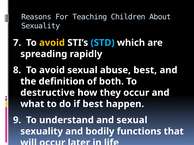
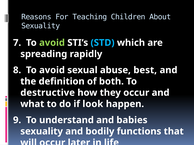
avoid colour: yellow -> light green (52, 43)
if best: best -> look (93, 104)
and sexual: sexual -> babies (132, 120)
